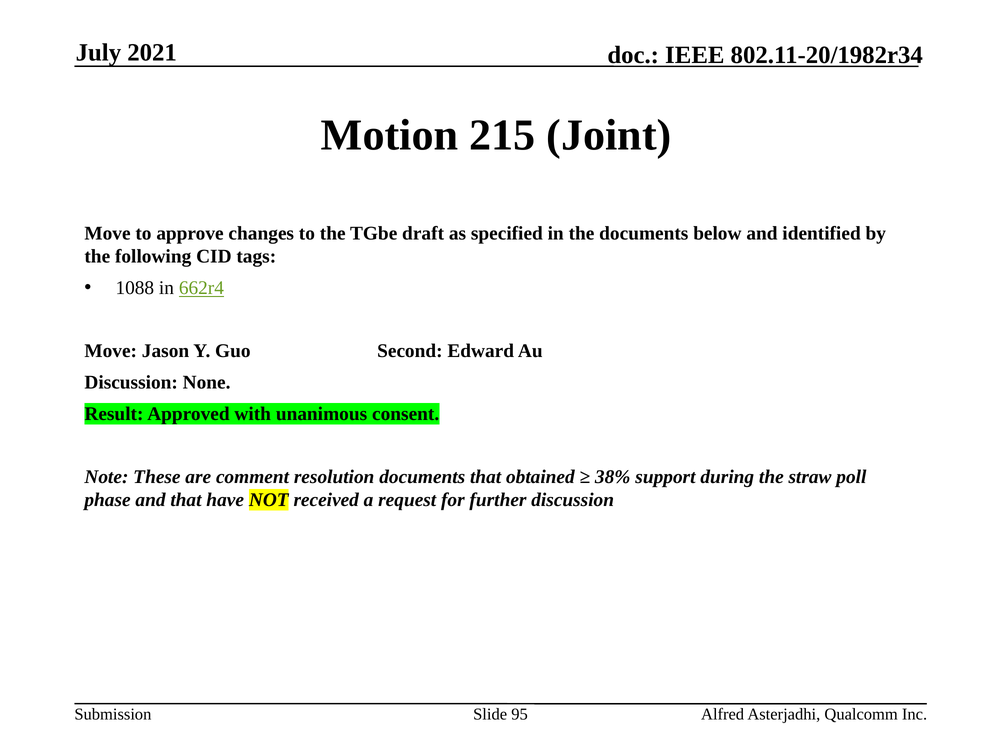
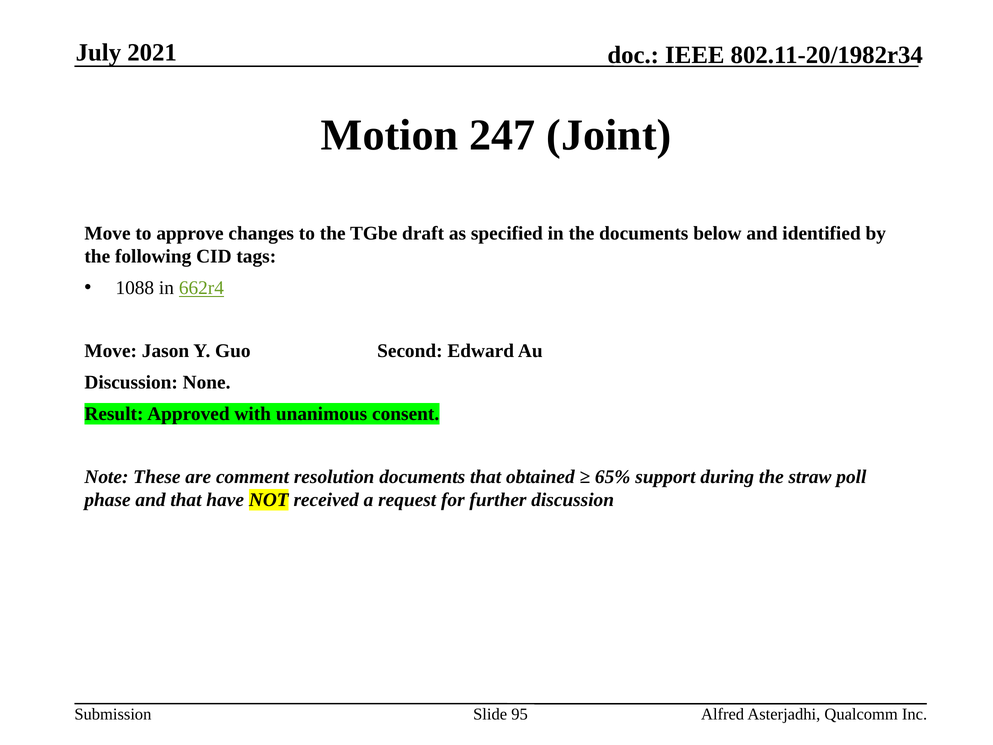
215: 215 -> 247 (502, 135)
38%: 38% -> 65% (613, 477)
